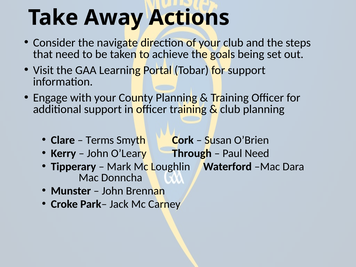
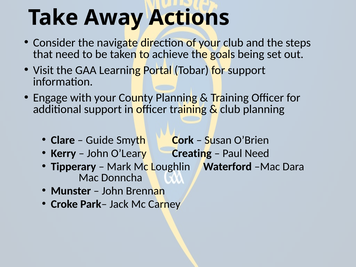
Terms: Terms -> Guide (100, 140)
Through: Through -> Creating (192, 153)
